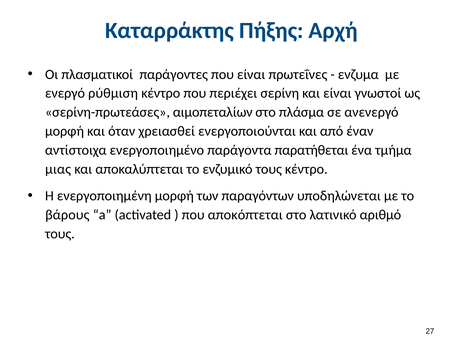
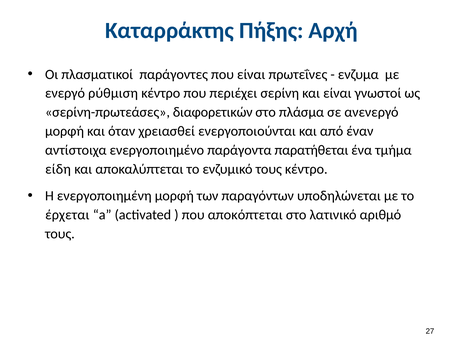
αιμοπεταλίων: αιμοπεταλίων -> διαφορετικών (213, 112)
μιας: μιας -> είδη (58, 169)
βάρους: βάρους -> έρχεται (67, 215)
